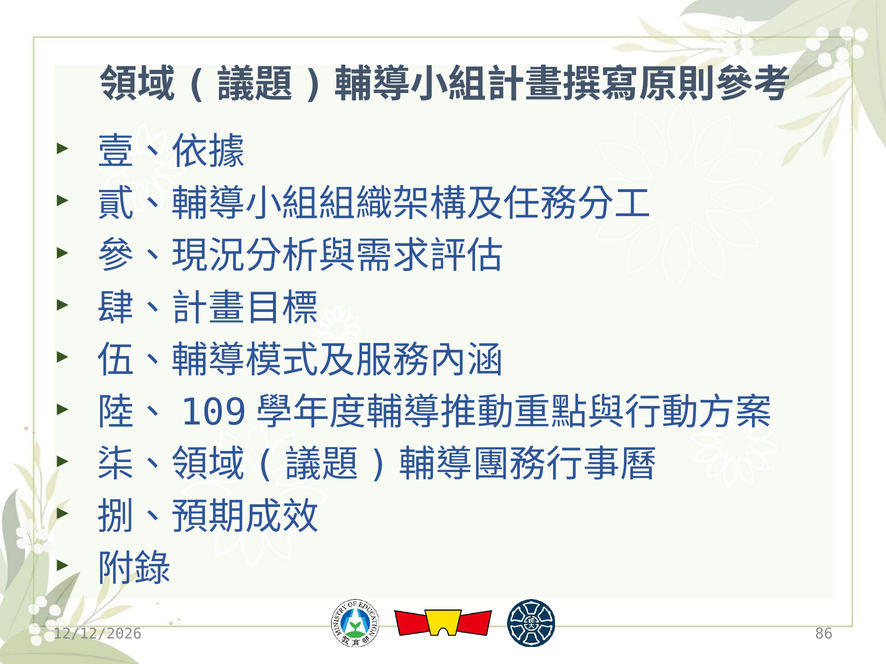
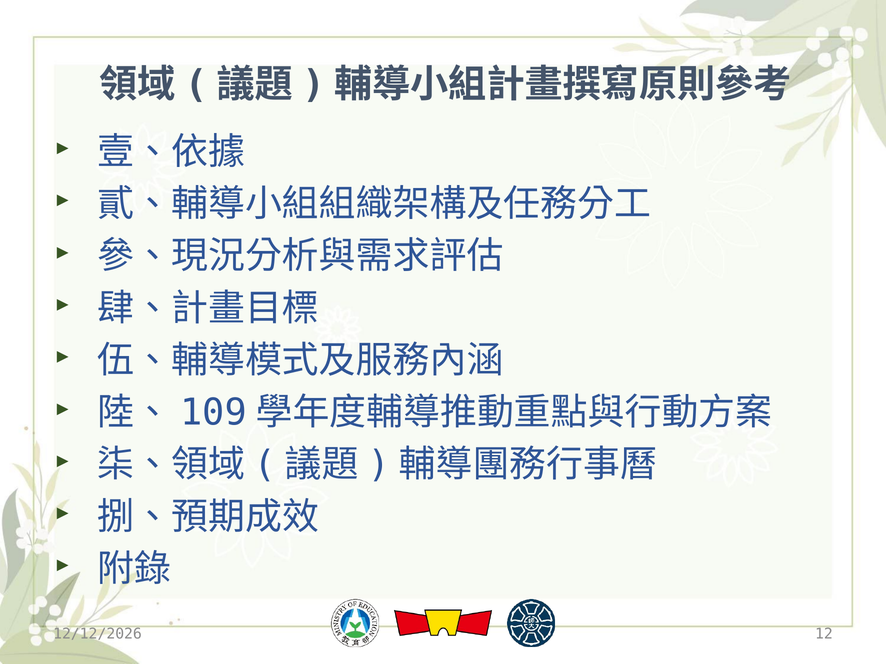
86: 86 -> 12 (824, 635)
